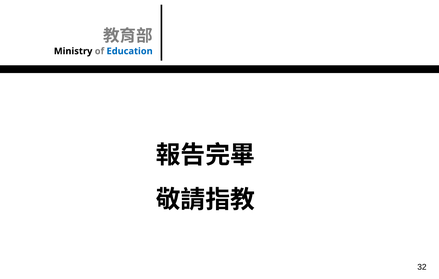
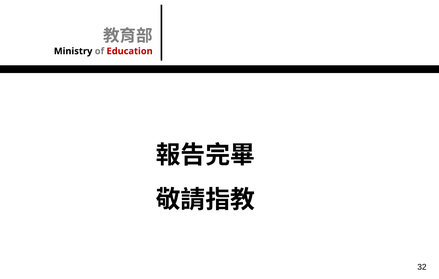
Education colour: blue -> red (130, 51)
